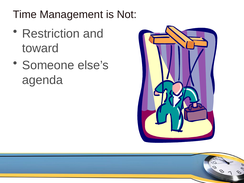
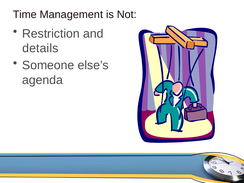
toward: toward -> details (40, 48)
